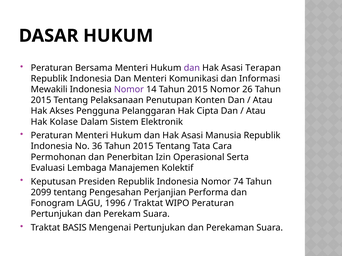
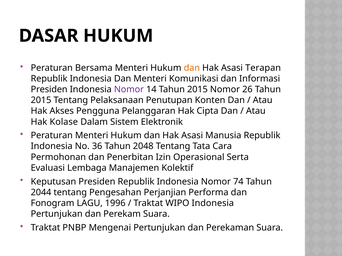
dan colour: purple -> orange (192, 68)
Mewakili: Mewakili -> Presiden (49, 90)
36 Tahun 2015: 2015 -> 2048 (143, 147)
2099: 2099 -> 2044 (41, 193)
WIPO Peraturan: Peraturan -> Indonesia (213, 204)
BASIS: BASIS -> PNBP (74, 228)
